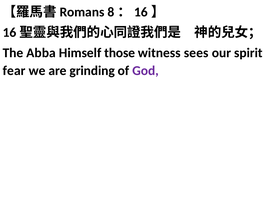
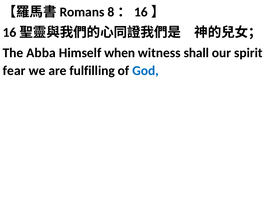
those: those -> when (120, 53)
sees: sees -> shall (196, 53)
grinding: grinding -> fulfilling (92, 71)
God colour: purple -> blue (145, 71)
